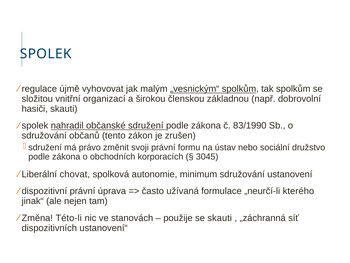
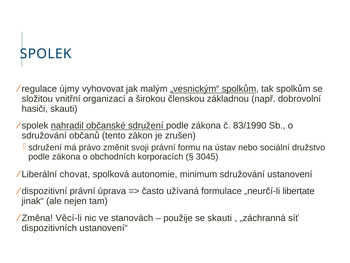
újmě: újmě -> újmy (69, 89)
kterého: kterého -> libertate (299, 191)
Této-li: Této-li -> Věcí-li (69, 218)
